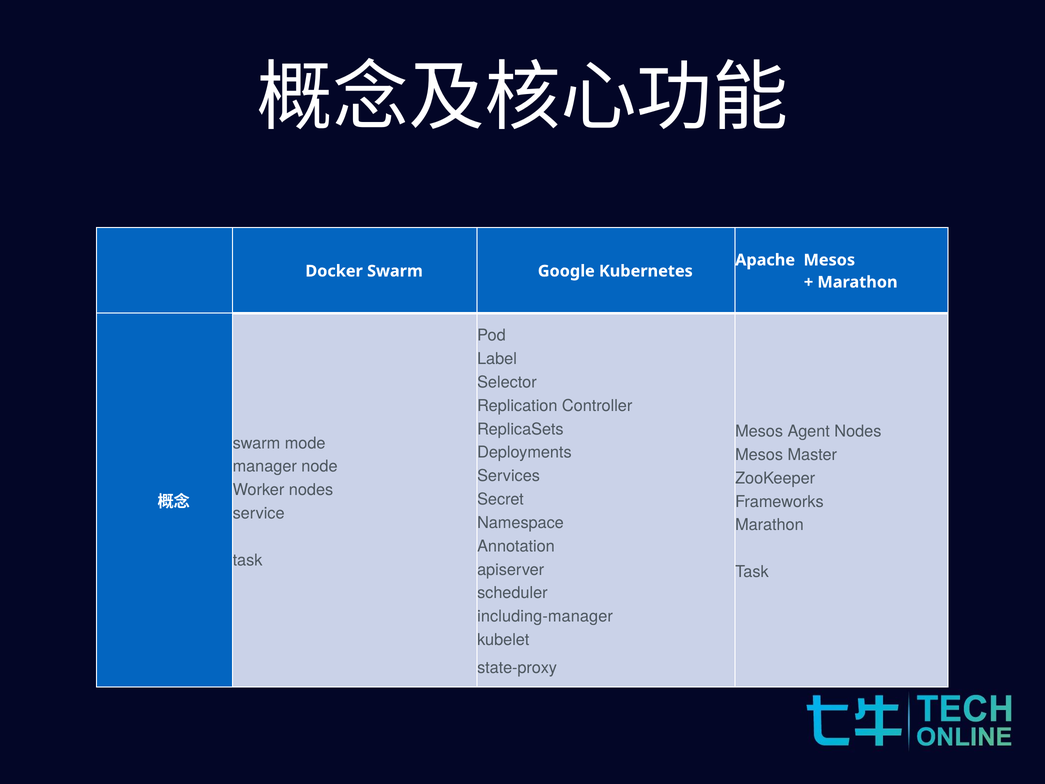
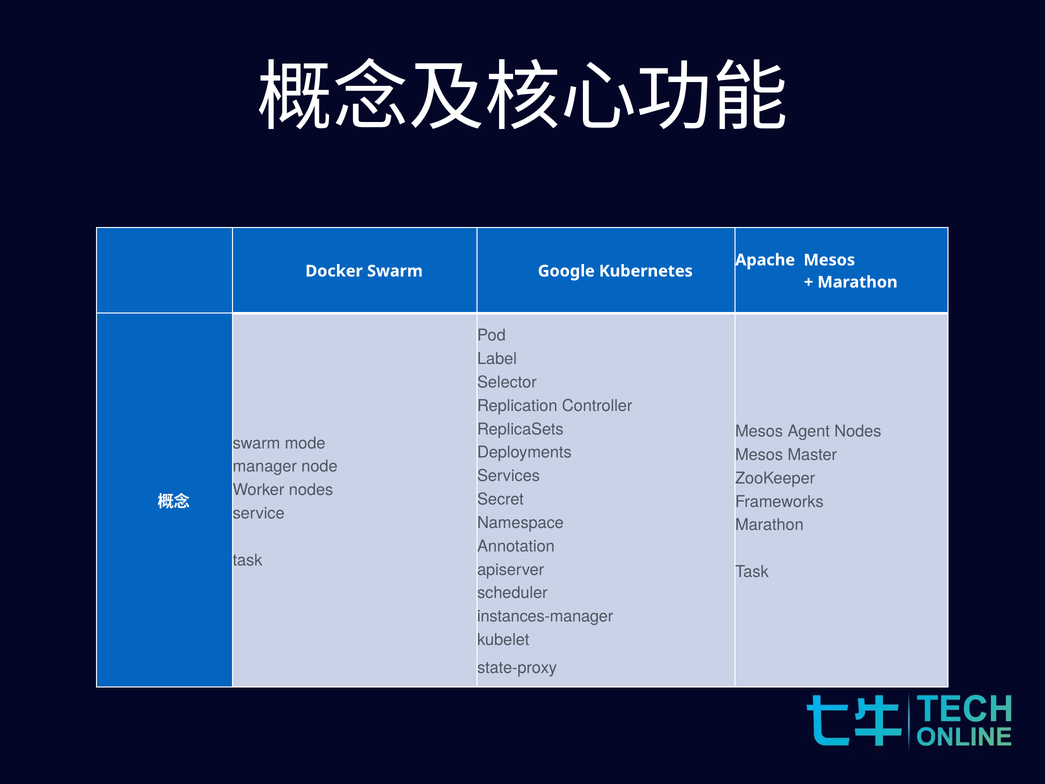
including-manager: including-manager -> instances-manager (545, 616)
